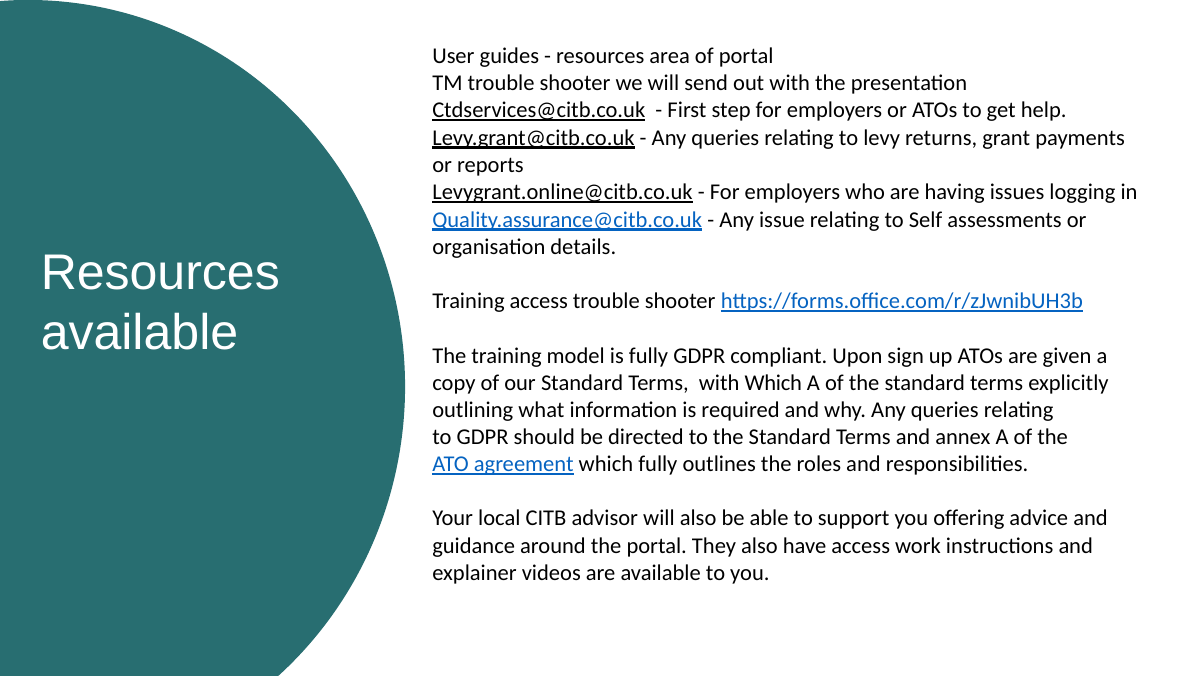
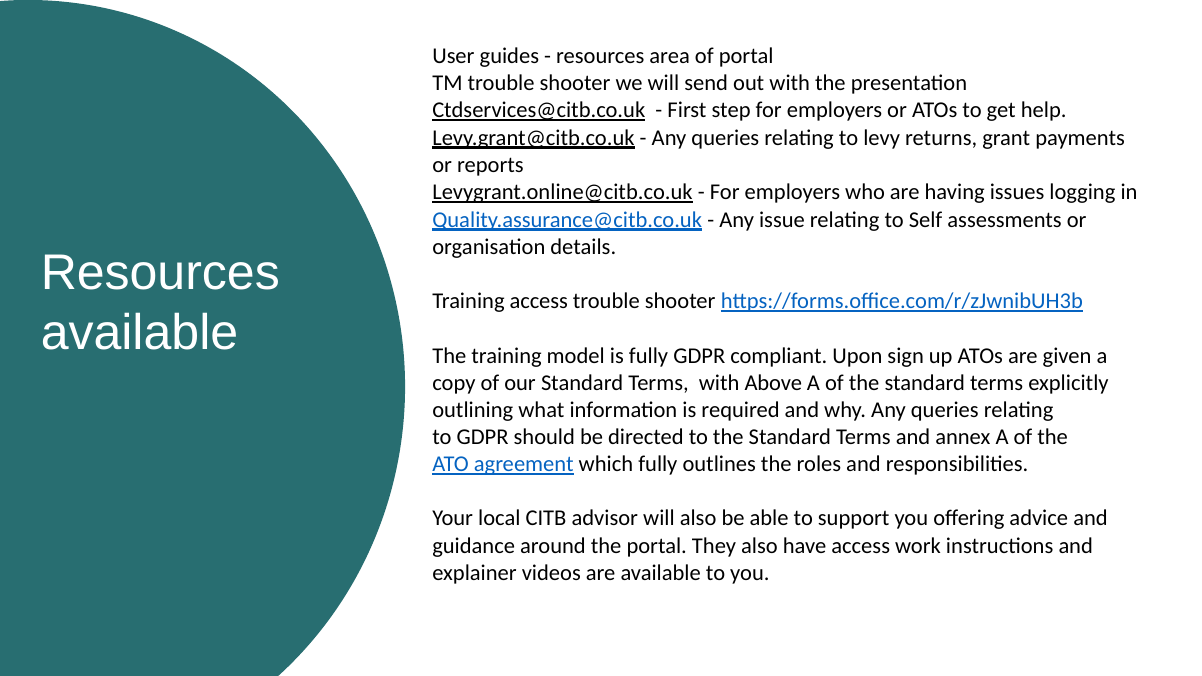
Which: Which -> Above (773, 383)
